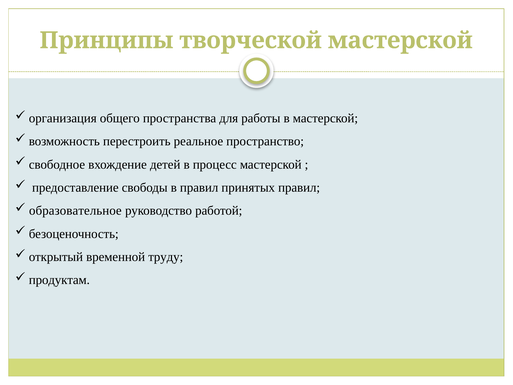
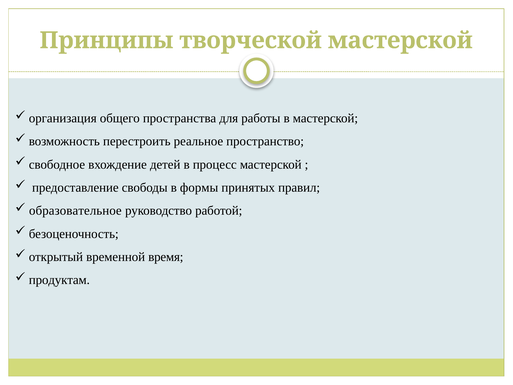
в правил: правил -> формы (199, 187)
труду: труду -> время (166, 257)
